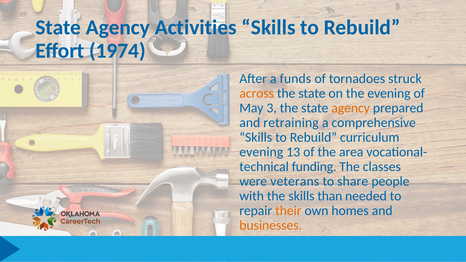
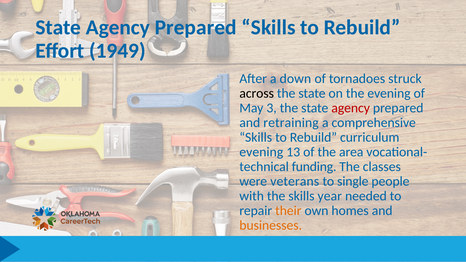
Activities: Activities -> Prepared (196, 28)
1974: 1974 -> 1949 (117, 51)
funds: funds -> down (295, 79)
across colour: orange -> black (257, 93)
agency colour: orange -> red (351, 108)
share: share -> single (353, 181)
than: than -> year (330, 196)
